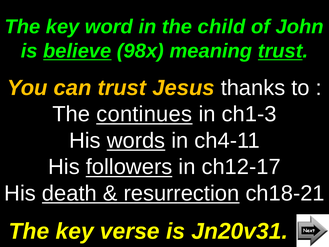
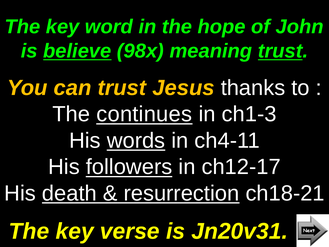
child: child -> hope (222, 27)
